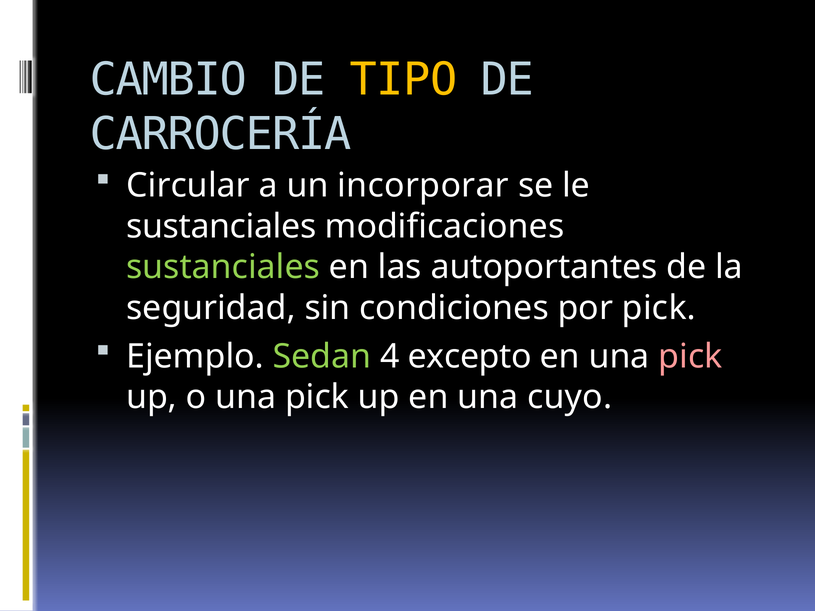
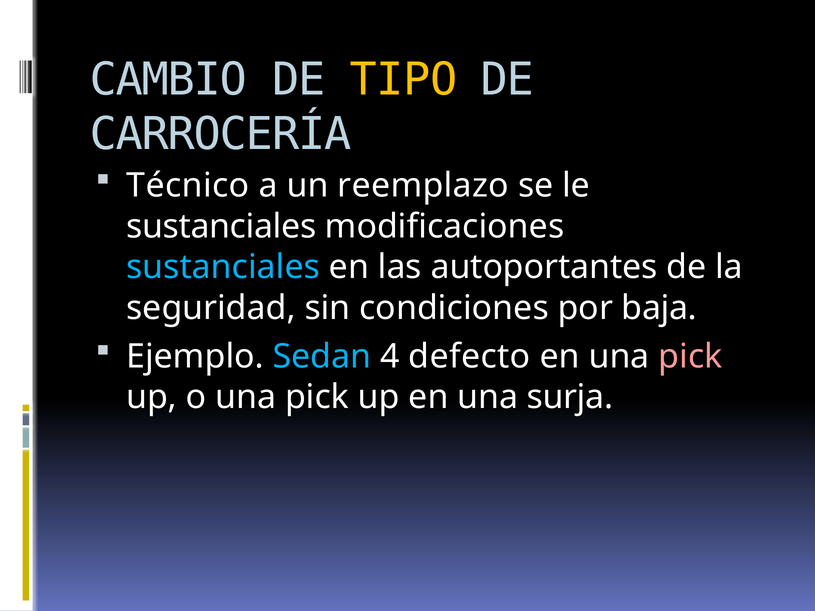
Circular: Circular -> Técnico (188, 186)
incorporar: incorporar -> reemplazo (423, 186)
sustanciales colour: light green -> light blue (223, 267)
por pick: pick -> baja (659, 308)
Sedan colour: light green -> light blue (322, 357)
excepto: excepto -> defecto (469, 357)
cuyo: cuyo -> surja (570, 397)
